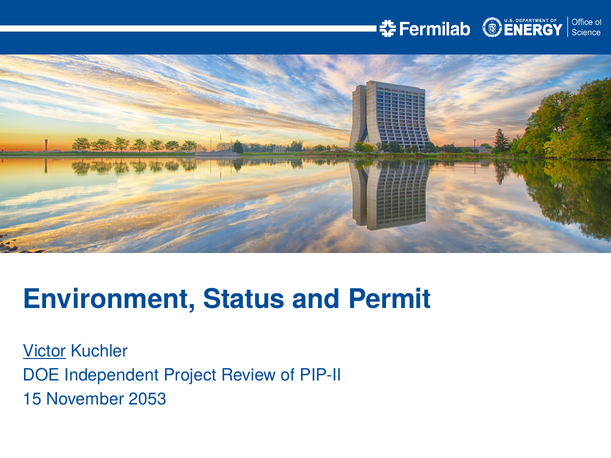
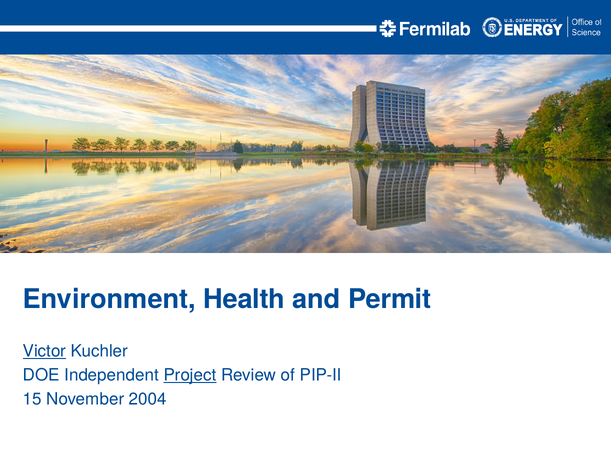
Status: Status -> Health (244, 299)
Project underline: none -> present (190, 375)
2053: 2053 -> 2004 (148, 399)
